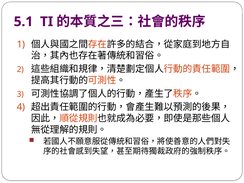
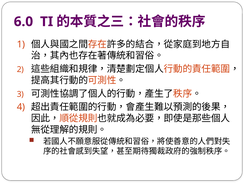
5.1: 5.1 -> 6.0 (23, 22)
